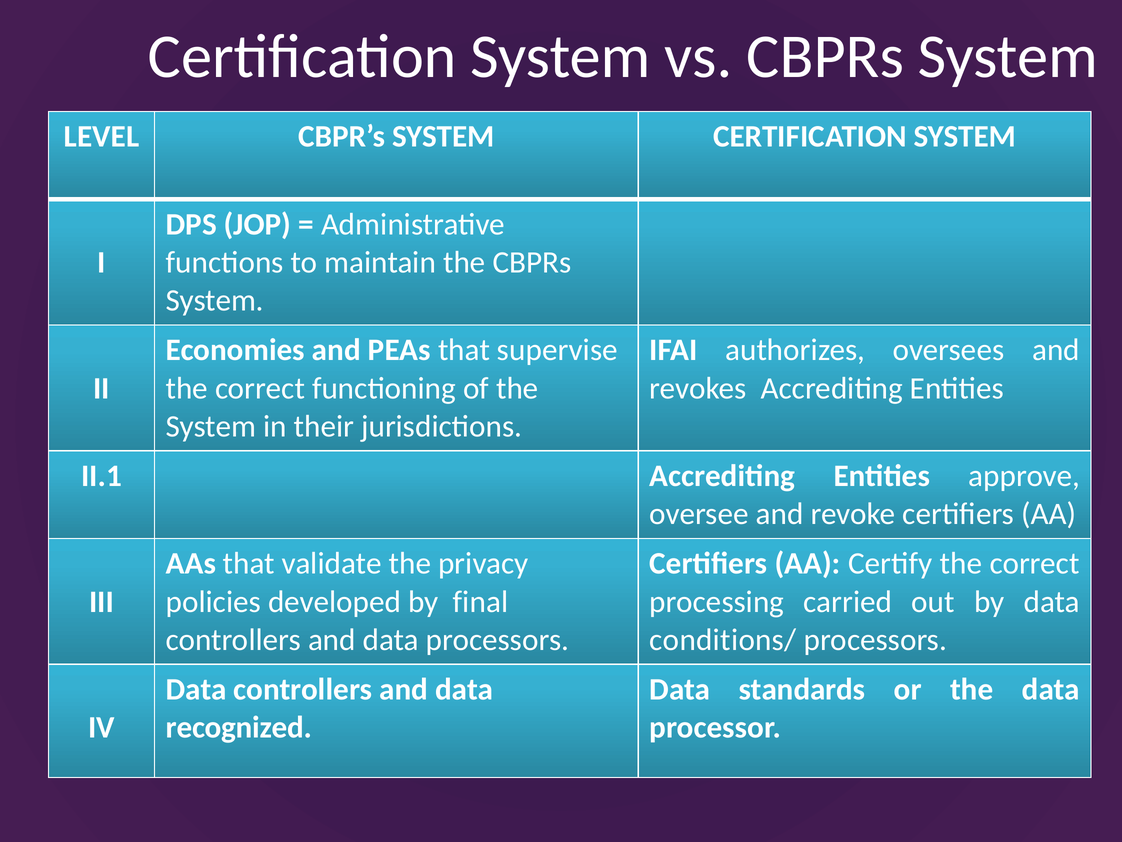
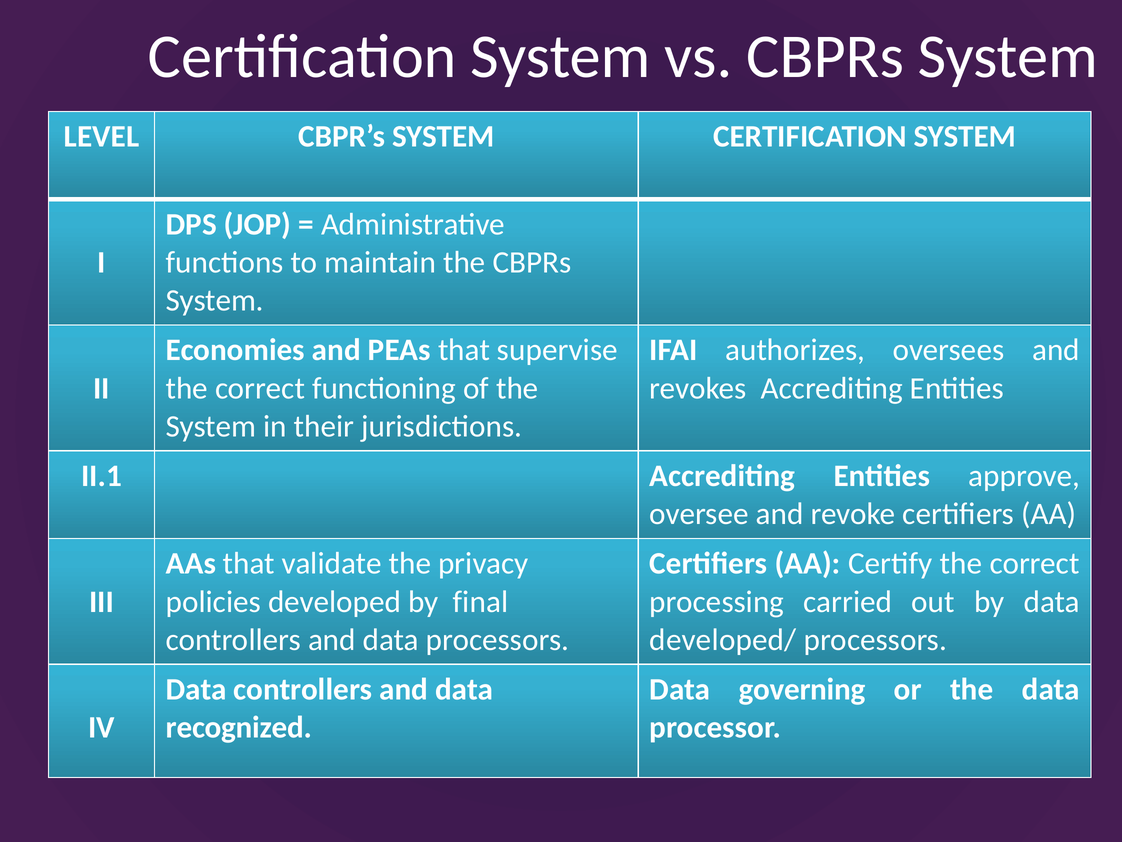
conditions/: conditions/ -> developed/ (723, 640)
standards: standards -> governing (802, 689)
